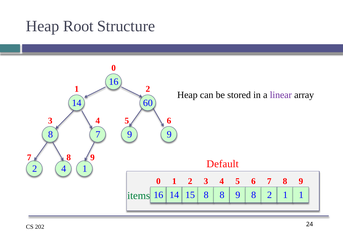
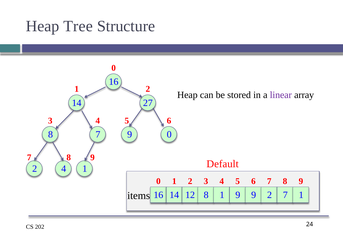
Root: Root -> Tree (78, 26)
60: 60 -> 27 (148, 103)
9 9: 9 -> 0 (169, 135)
15: 15 -> 12 (190, 195)
8 8: 8 -> 1 (222, 195)
9 8: 8 -> 9 (254, 195)
1: 1 -> 7 (285, 195)
items colour: green -> black (139, 196)
